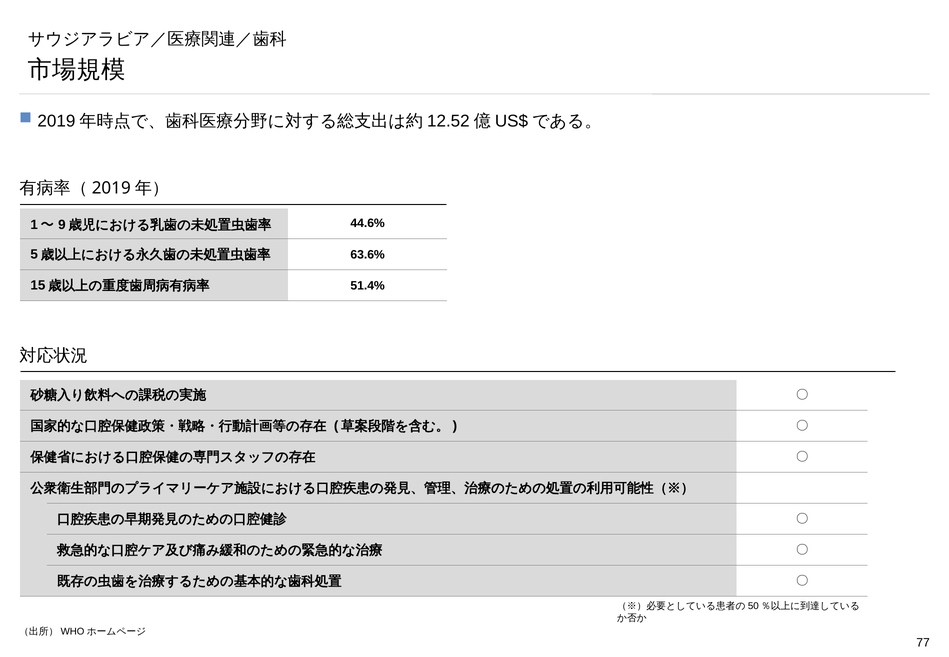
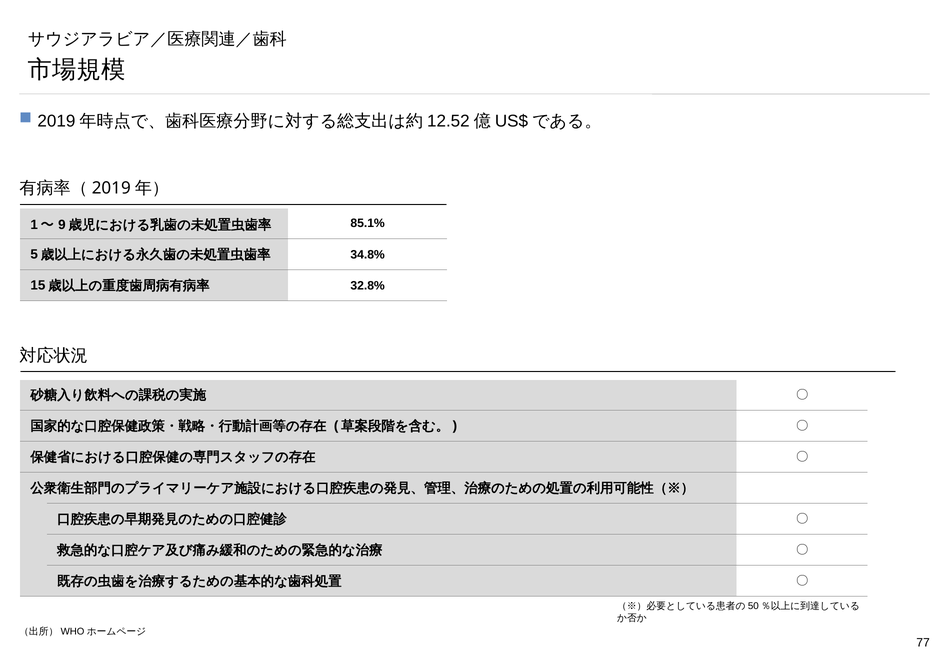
44.6%: 44.6% -> 85.1% (368, 223)
63.6%: 63.6% -> 34.8% (368, 255)
51.4%: 51.4% -> 32.8% (368, 286)
